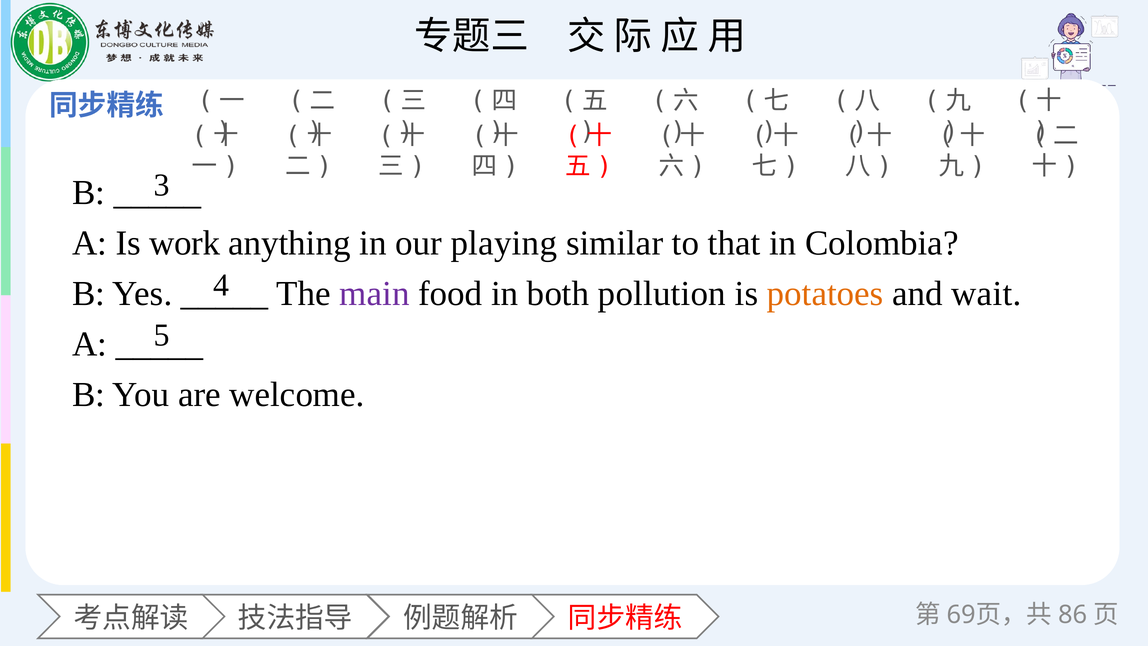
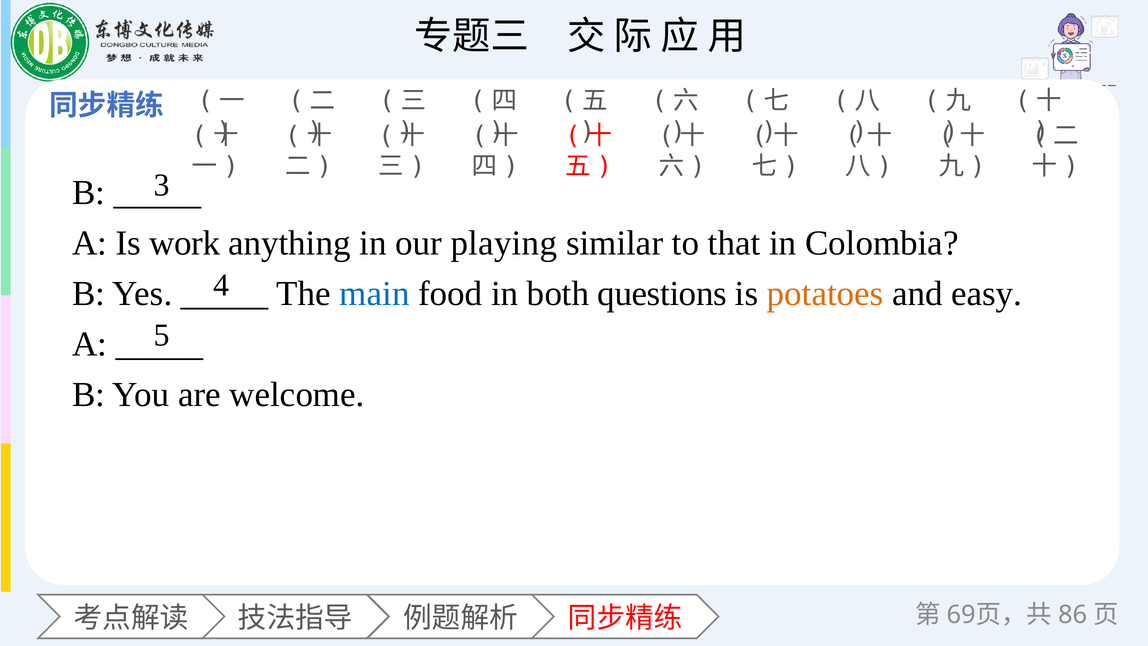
main colour: purple -> blue (375, 294)
pollution: pollution -> questions (662, 294)
wait: wait -> easy (987, 294)
